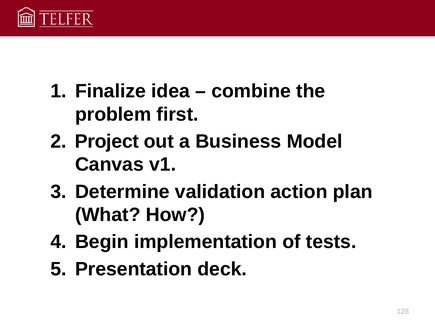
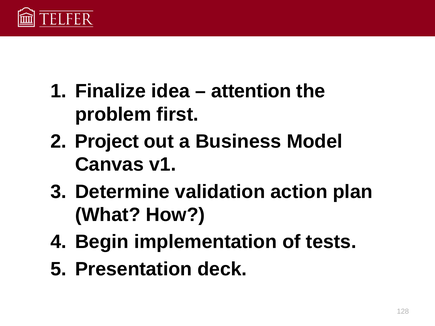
combine: combine -> attention (251, 91)
